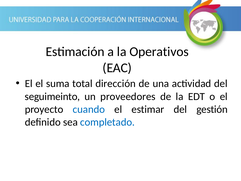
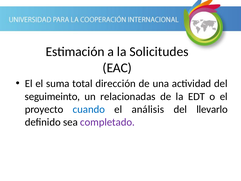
Operativos: Operativos -> Solicitudes (159, 52)
proveedores: proveedores -> relacionadas (128, 96)
estimar: estimar -> análisis (148, 109)
gestión: gestión -> llevarlo (212, 109)
completado colour: blue -> purple (107, 122)
